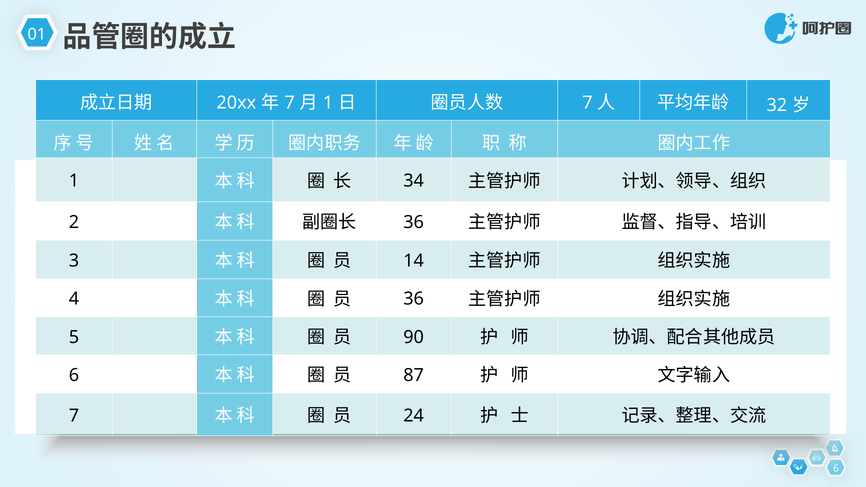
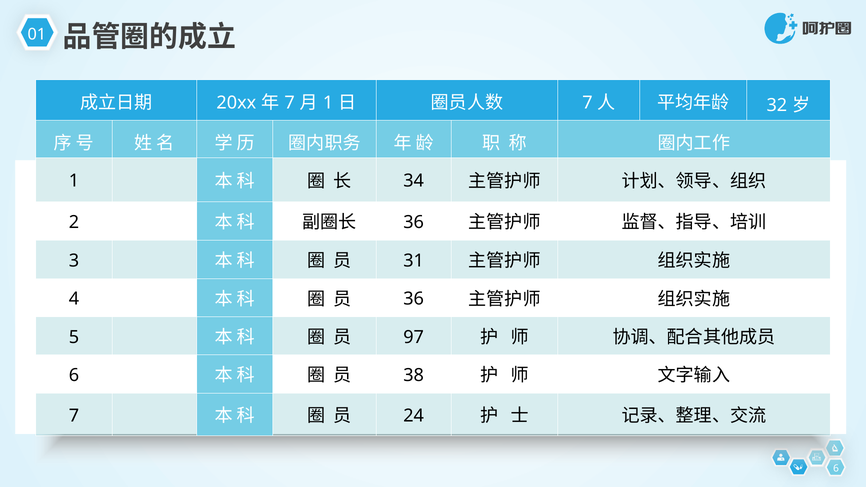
14: 14 -> 31 (414, 261)
90: 90 -> 97 (414, 337)
87: 87 -> 38 (414, 375)
